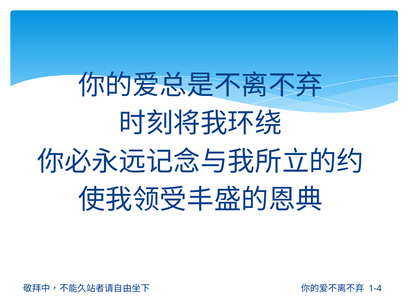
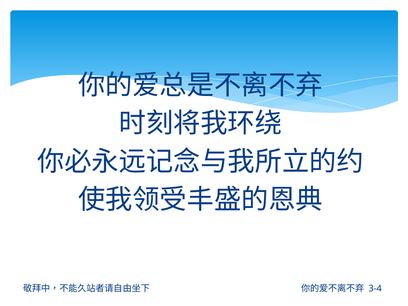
1-4: 1-4 -> 3-4 (375, 288)
